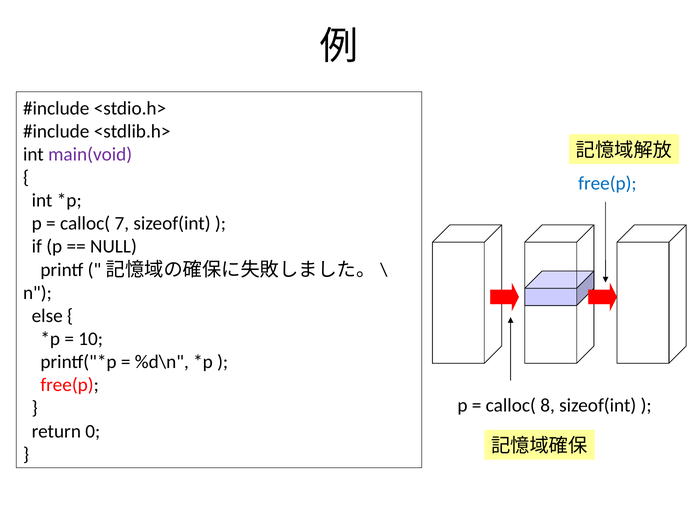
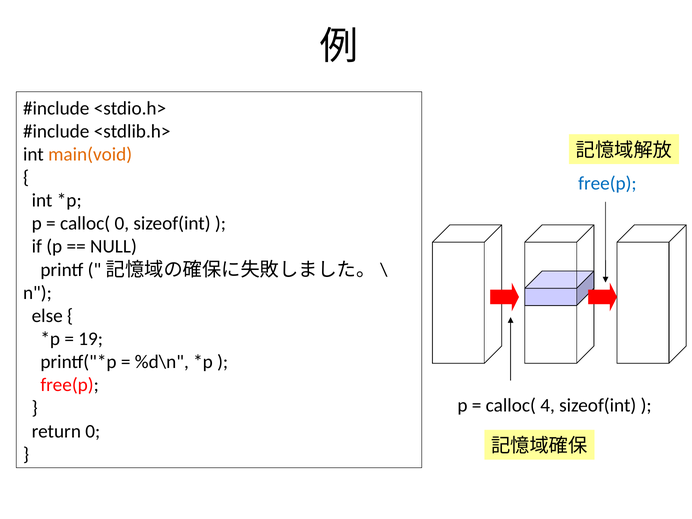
main(void colour: purple -> orange (90, 154)
calloc( 7: 7 -> 0 (122, 224)
10: 10 -> 19 (91, 339)
8: 8 -> 4 (548, 406)
